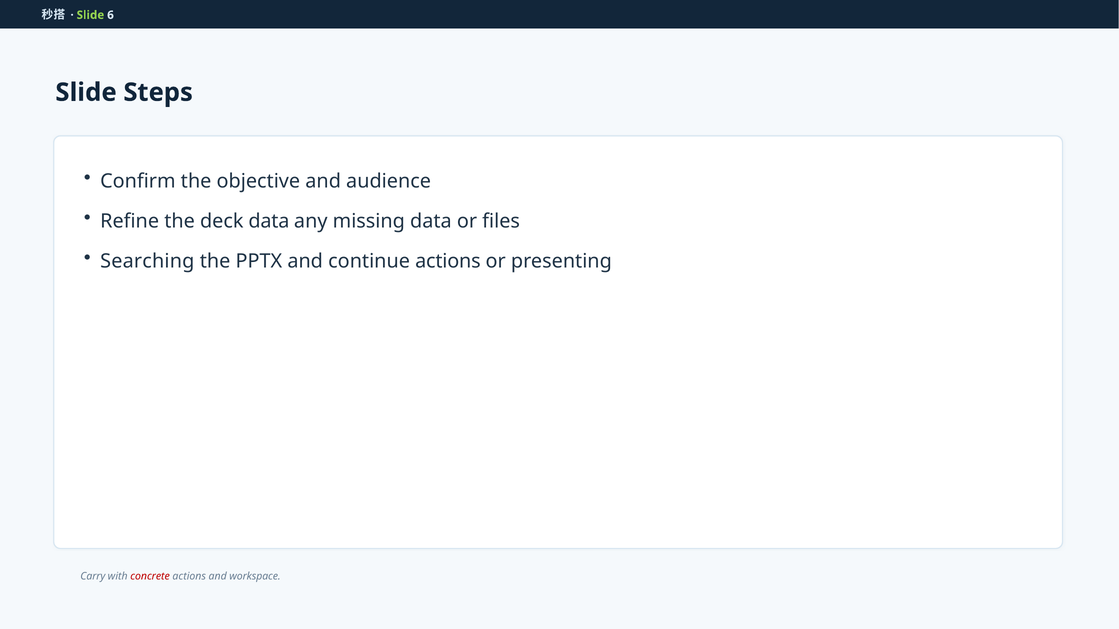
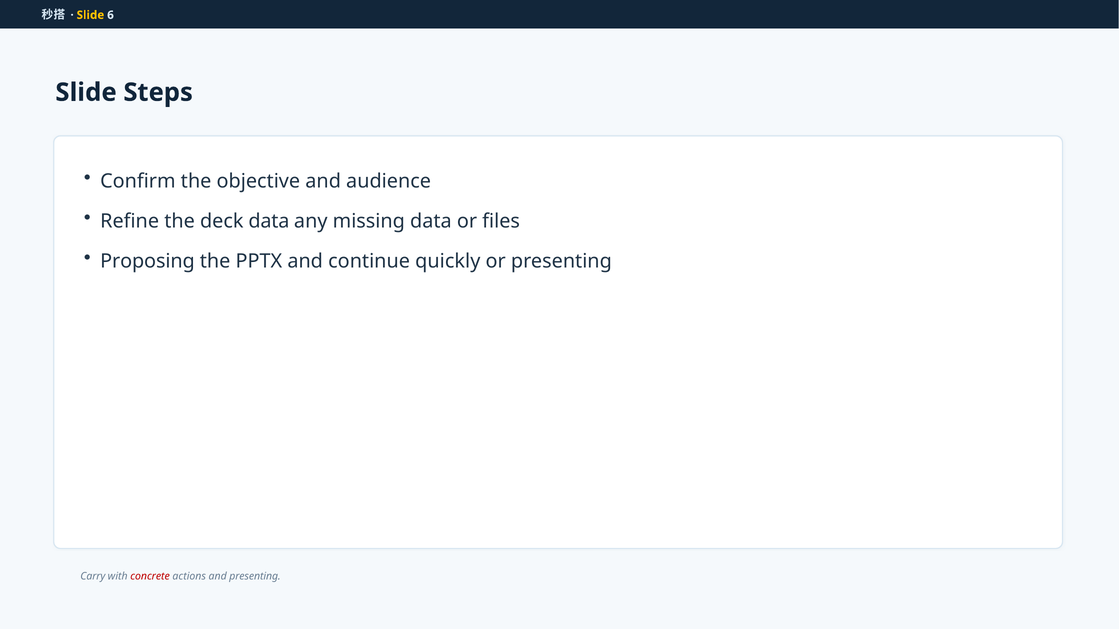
Slide colour: light green -> yellow (90, 15)
Searching: Searching -> Proposing (147, 261)
continue actions: actions -> quickly (448, 261)
and workspace: workspace -> presenting (255, 576)
